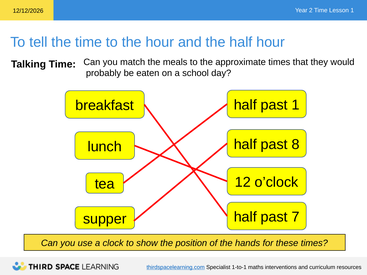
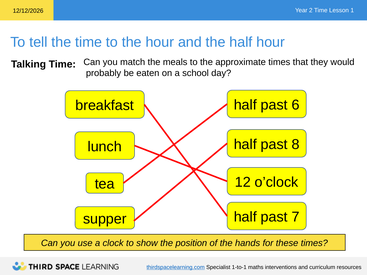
past 1: 1 -> 6 (295, 105)
